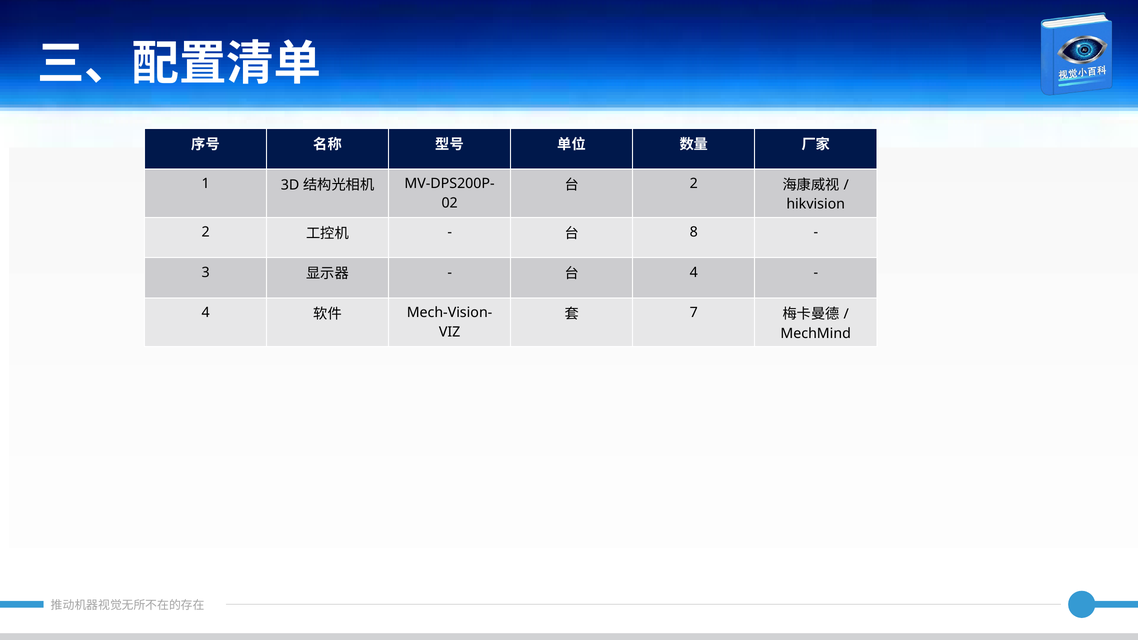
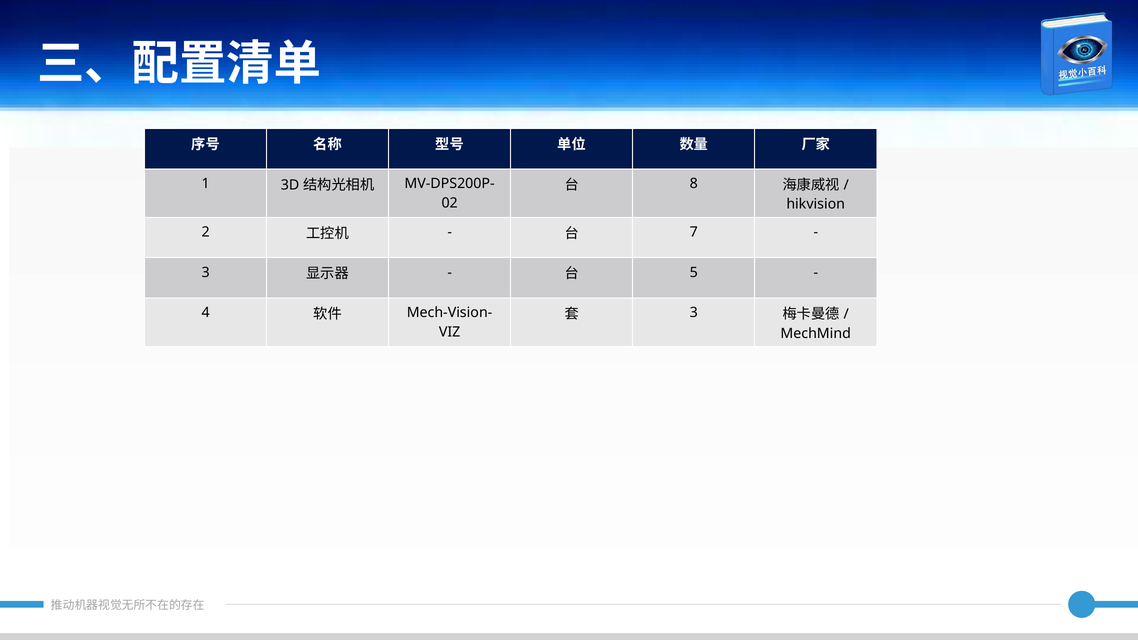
2: 2 -> 8 (694, 184)
8: 8 -> 7 (694, 232)
4: 4 -> 5 (694, 273)
7: 7 -> 3 (694, 313)
